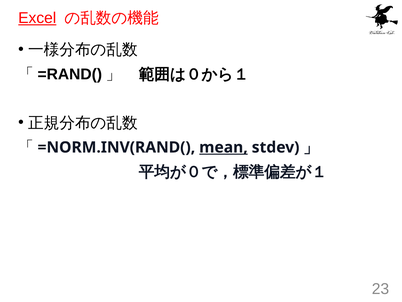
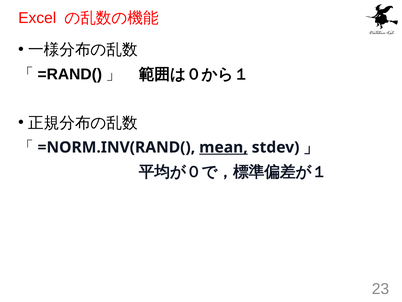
Excel underline: present -> none (37, 18)
